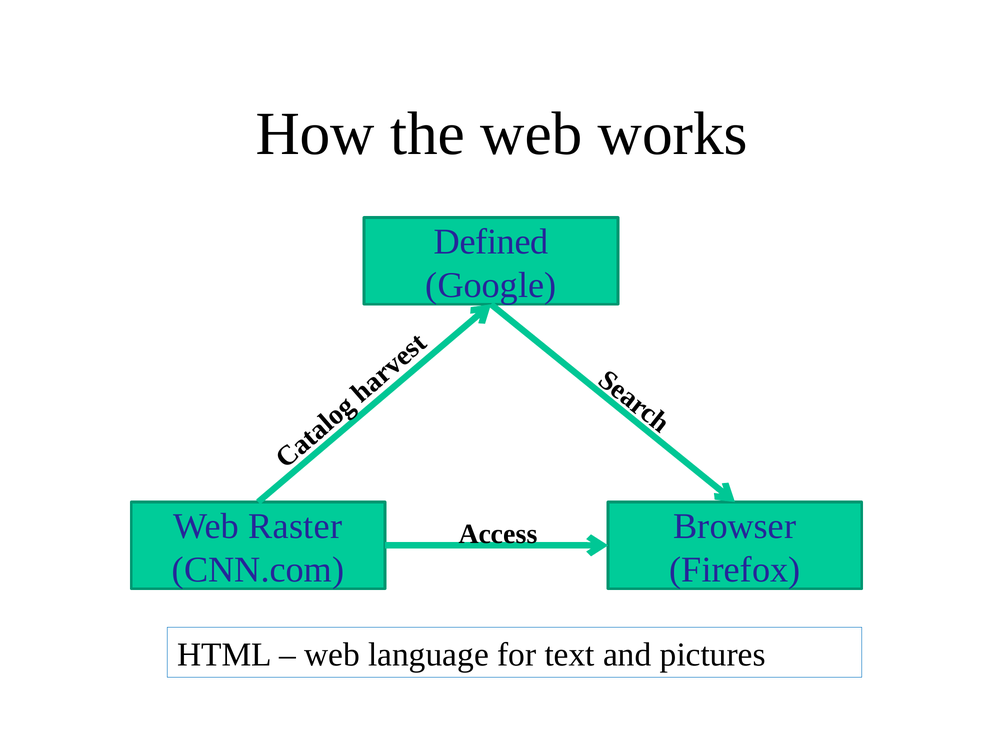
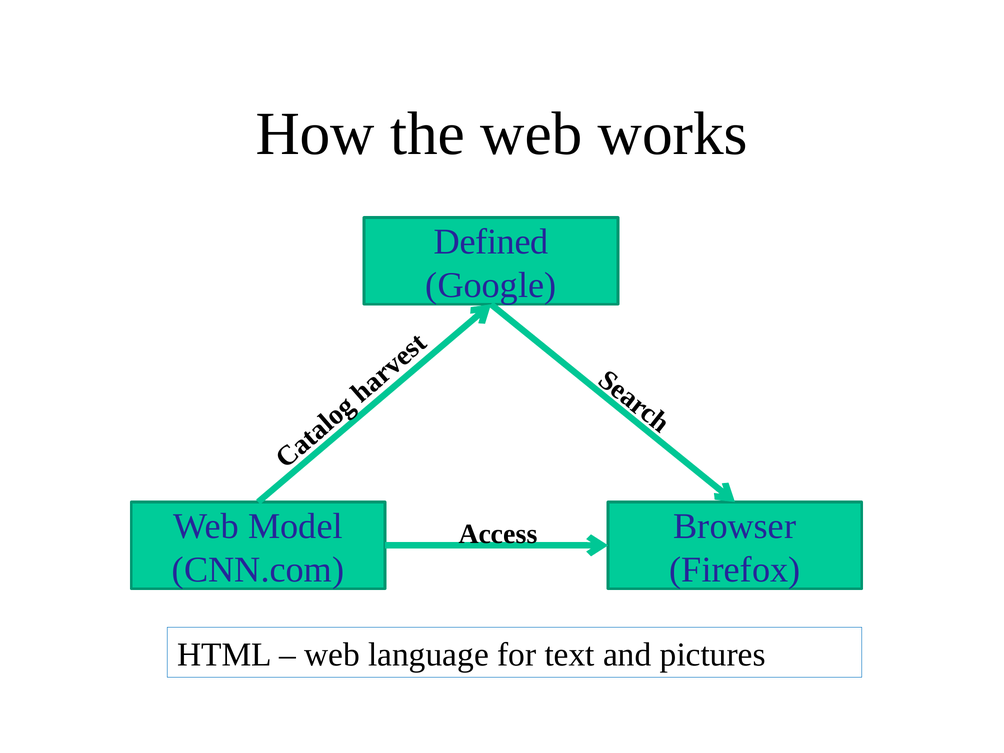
Raster: Raster -> Model (295, 526)
